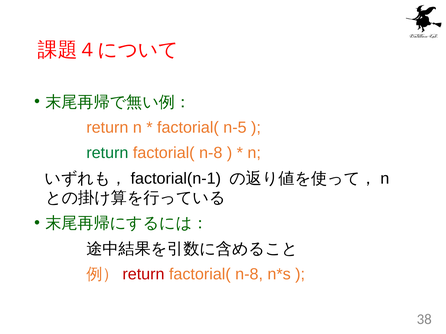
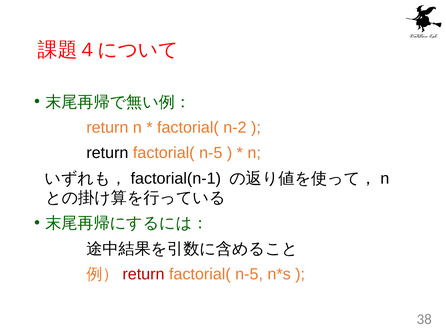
n-5: n-5 -> n-2 (235, 128)
return colour: green -> black (107, 153)
n-8: n-8 -> n-5 (211, 153)
n-8: n-8 -> n-5 (249, 275)
